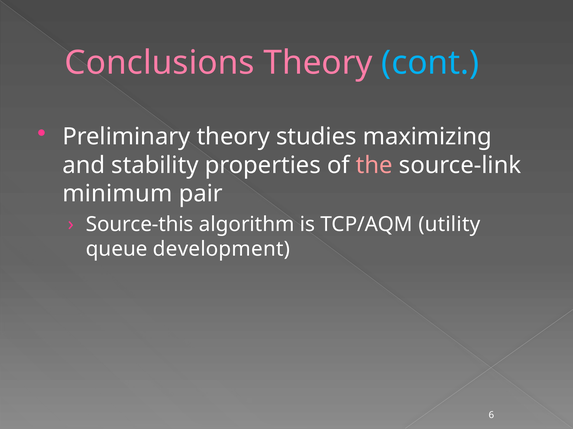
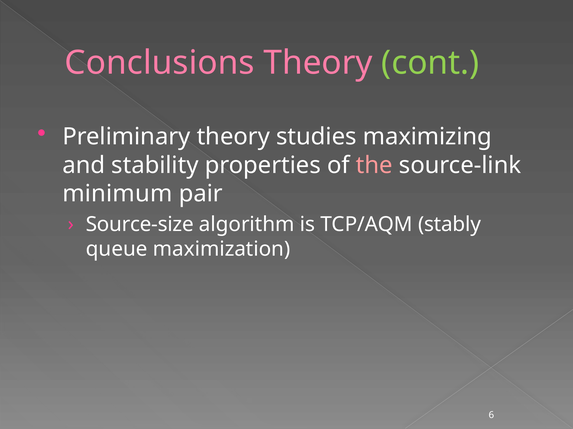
cont colour: light blue -> light green (430, 63)
Source-this: Source-this -> Source-size (140, 225)
utility: utility -> stably (450, 225)
development: development -> maximization (222, 250)
